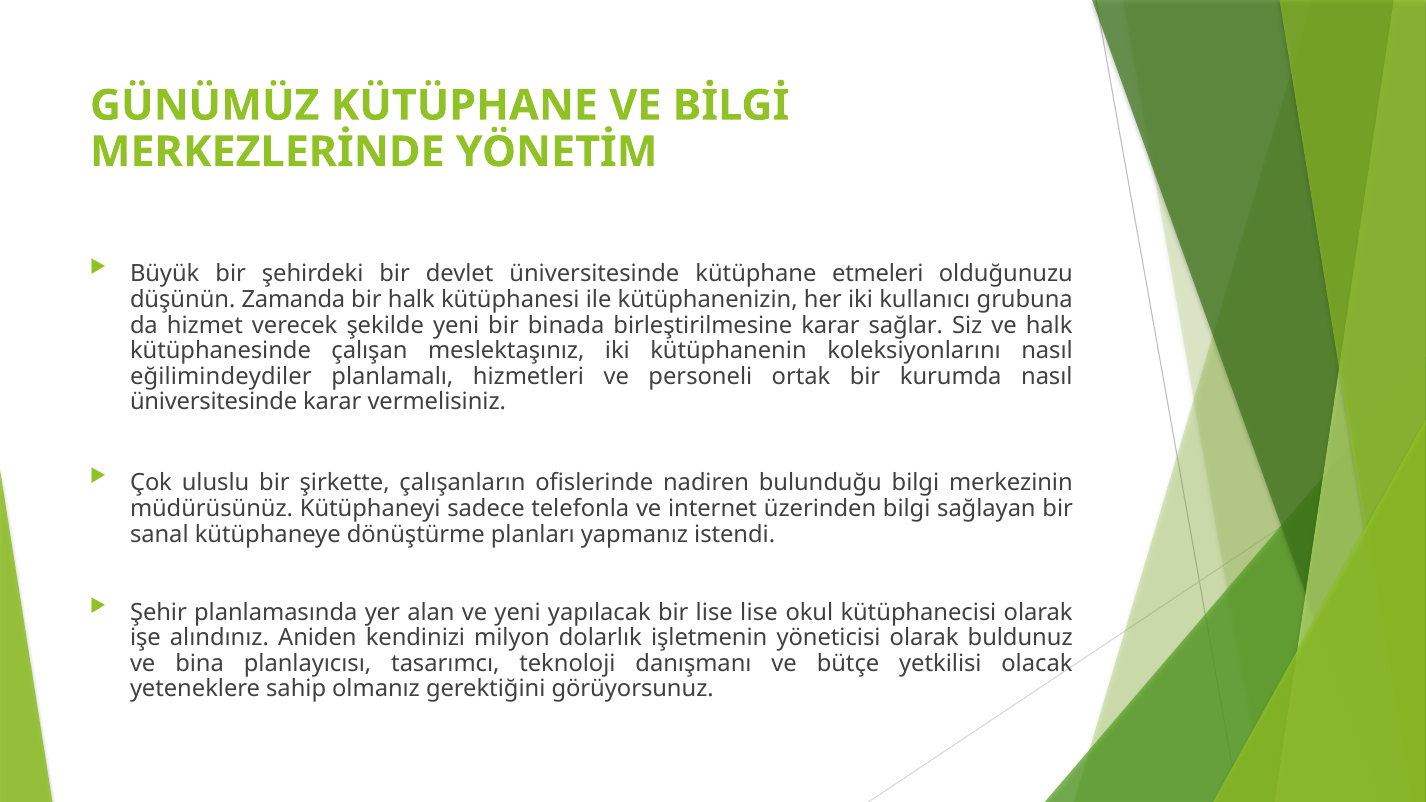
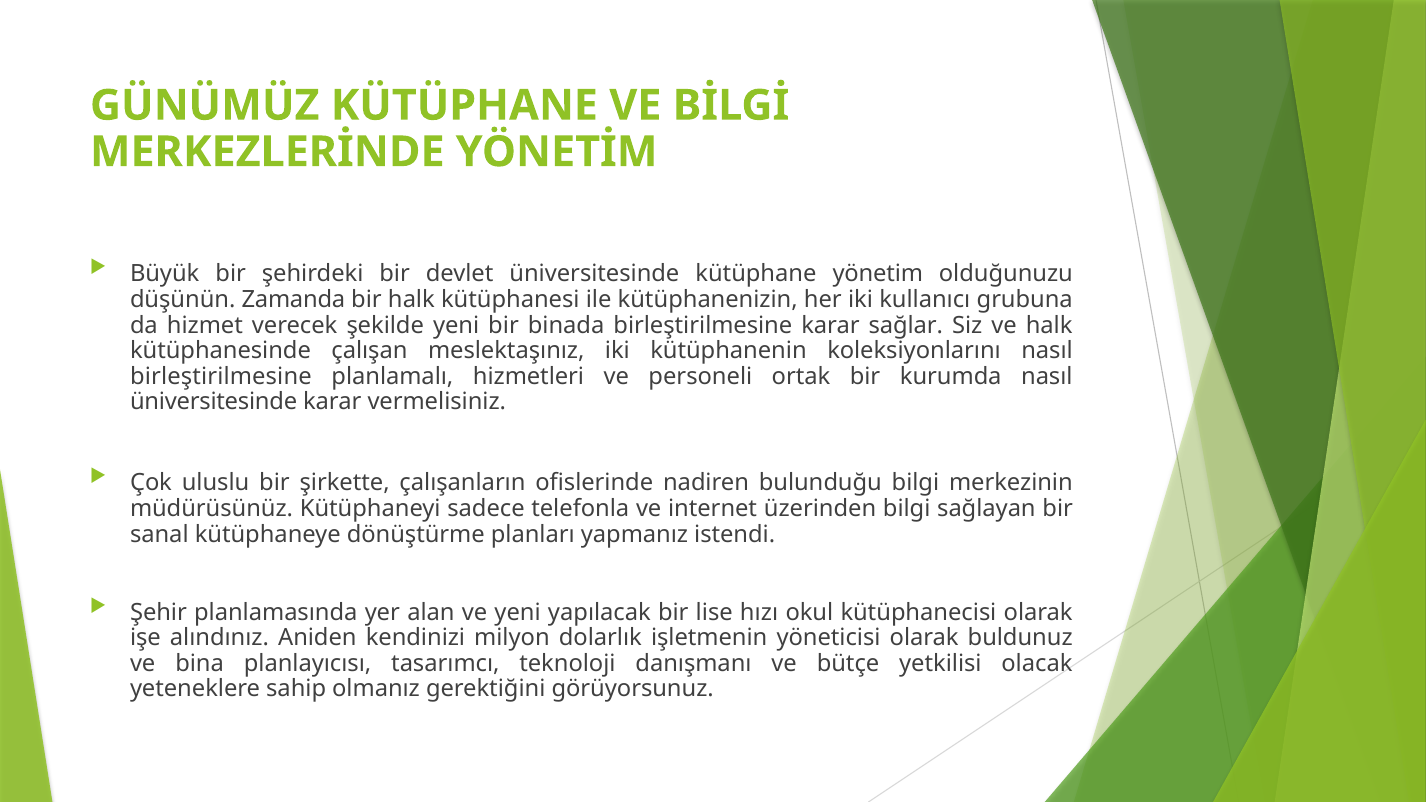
etmeleri: etmeleri -> yönetim (878, 274)
eğilimindeydiler: eğilimindeydiler -> birleştirilmesine (221, 377)
lise lise: lise -> hızı (759, 612)
